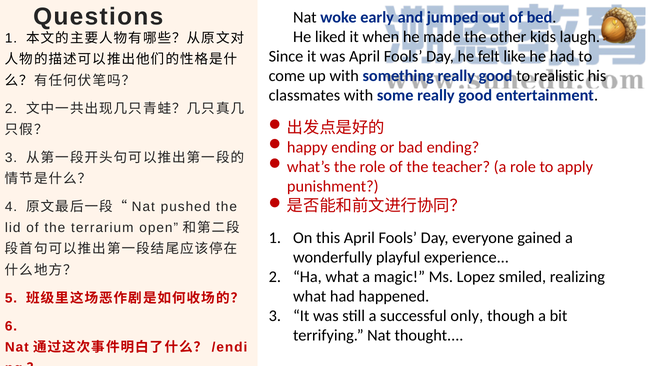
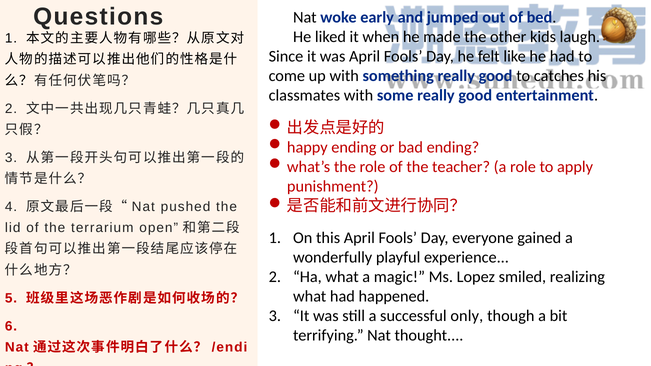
realistic: realistic -> catches (559, 76)
